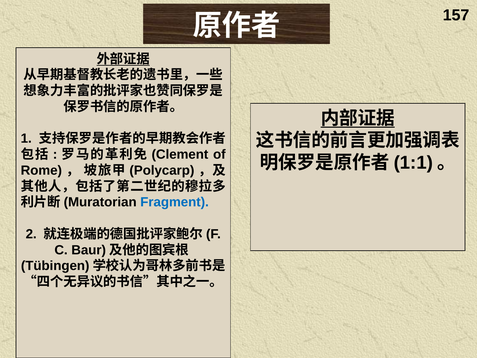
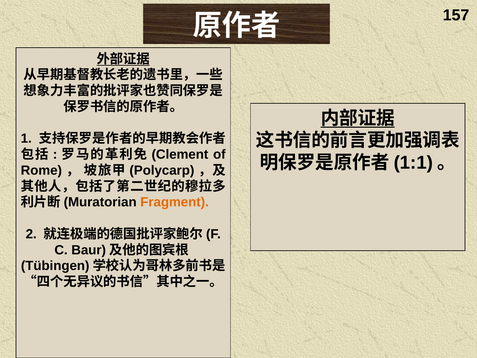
Fragment colour: blue -> orange (175, 202)
